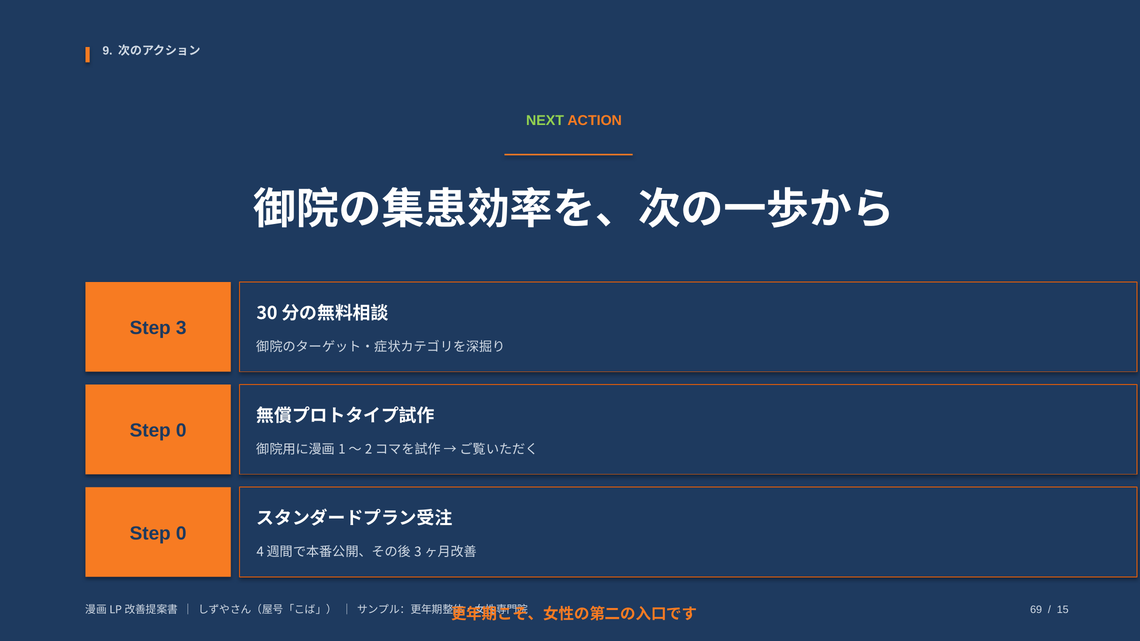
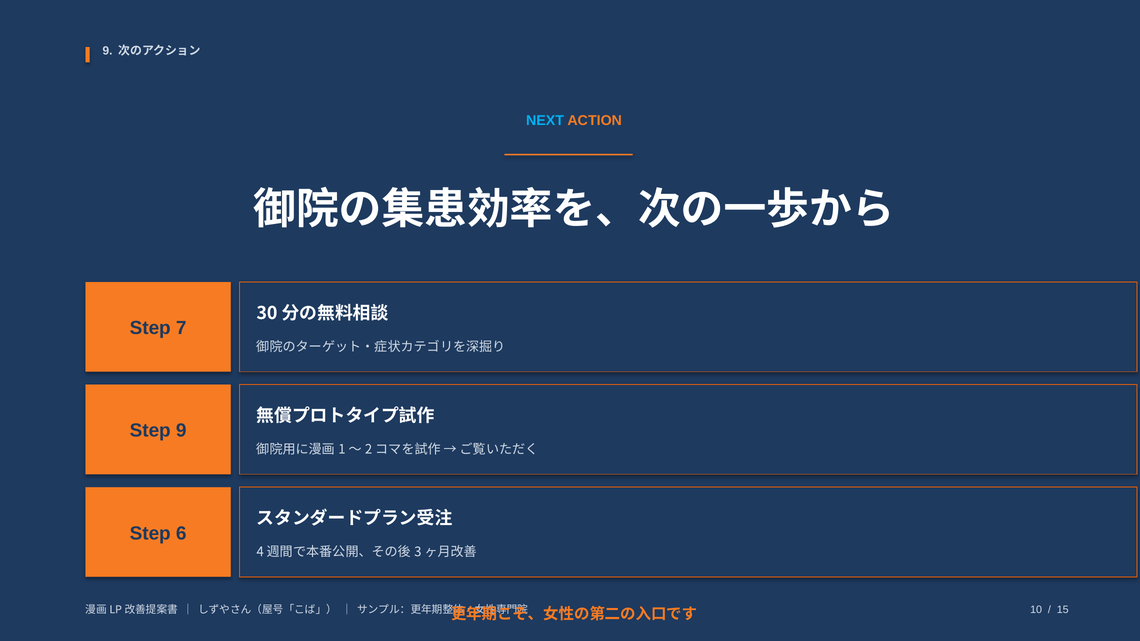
NEXT colour: light green -> light blue (545, 121)
Step 3: 3 -> 7 (181, 328)
0: 0 -> 9 (181, 431)
0: 0 -> 6 (181, 534)
69: 69 -> 10 (1036, 610)
